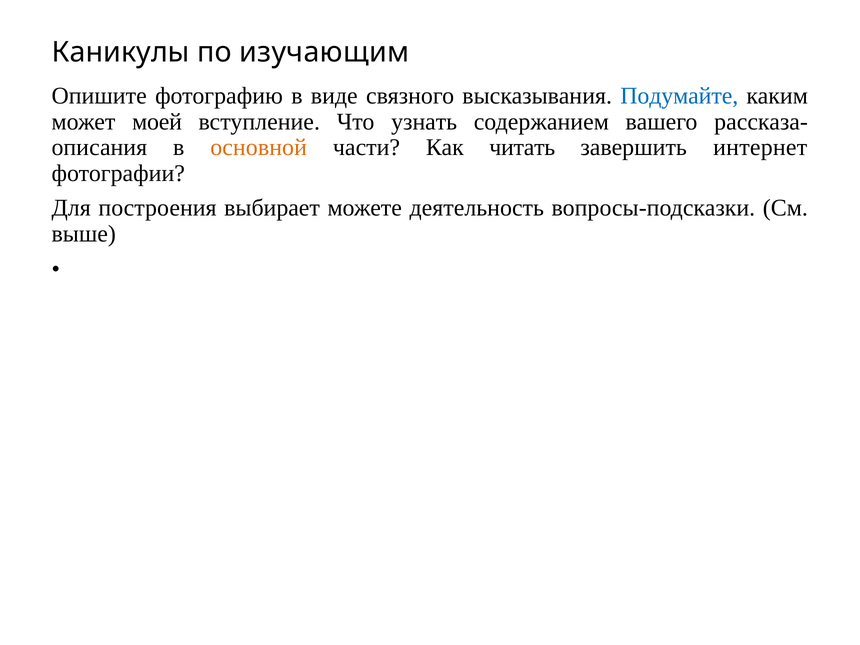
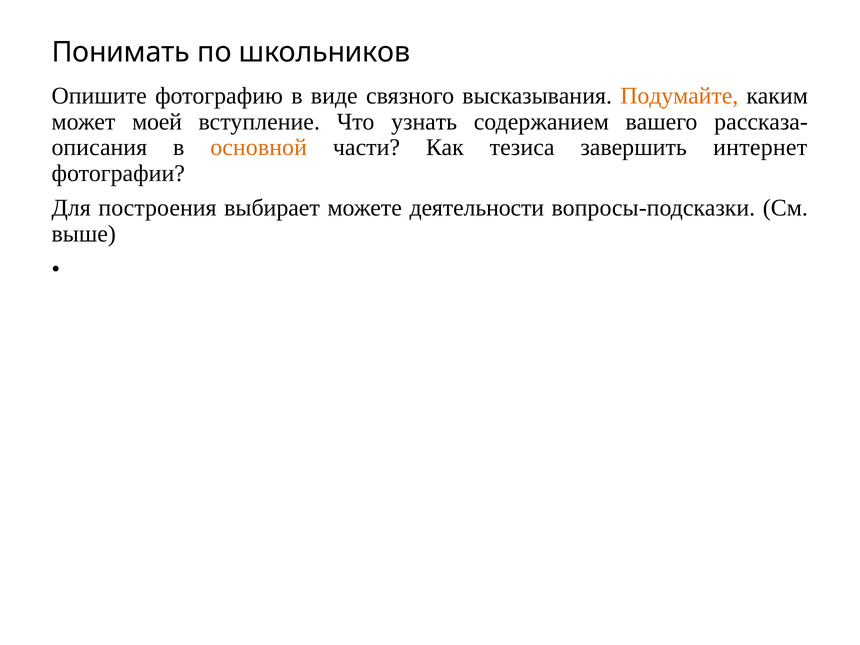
Каникулы: Каникулы -> Понимать (121, 52)
изучающим: изучающим -> школьников (324, 52)
Подумайте colour: blue -> orange (679, 96)
читать: читать -> тезиса (522, 147)
деятельность: деятельность -> деятельности (477, 208)
